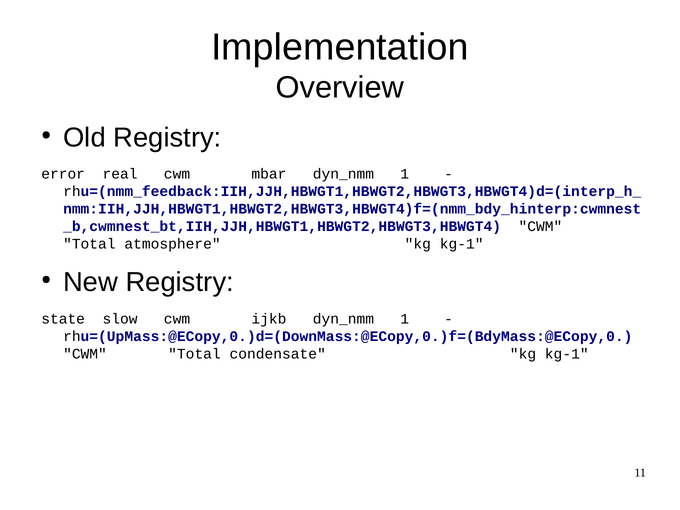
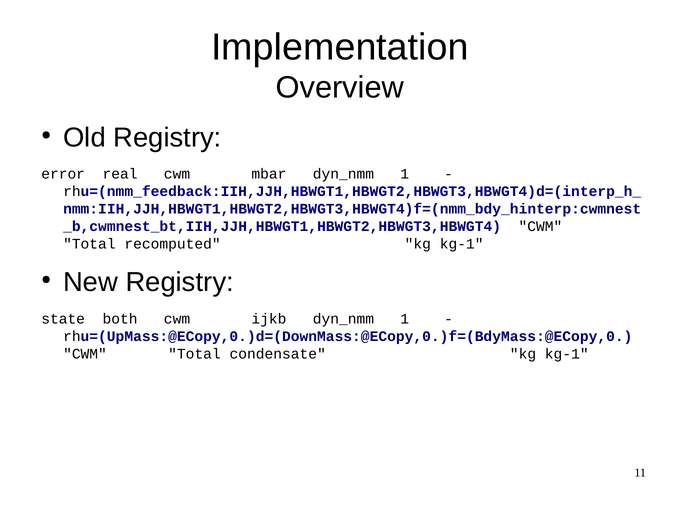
atmosphere: atmosphere -> recomputed (173, 244)
slow: slow -> both (120, 319)
